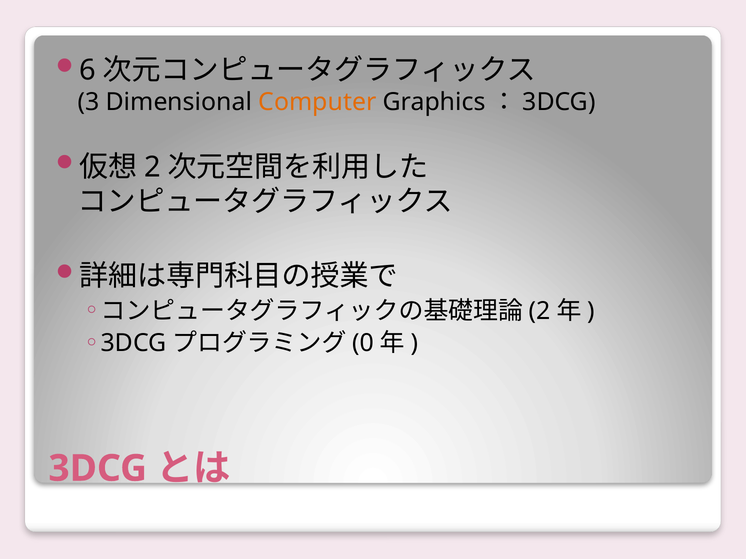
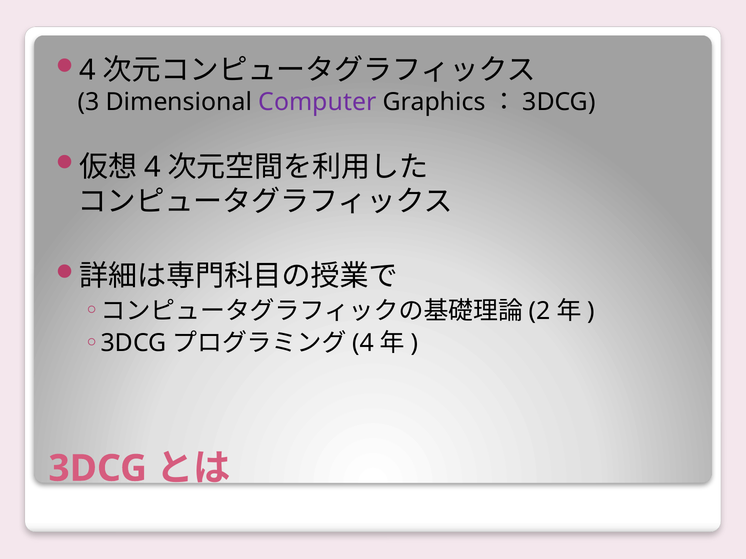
6: 6 -> 4 (87, 70)
Computer colour: orange -> purple (317, 102)
2: 2 -> 4 (152, 167)
0: 0 -> 4 (363, 344)
